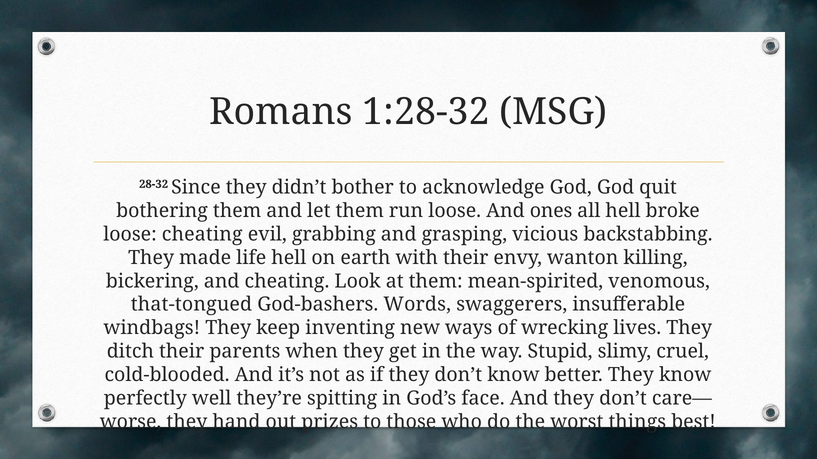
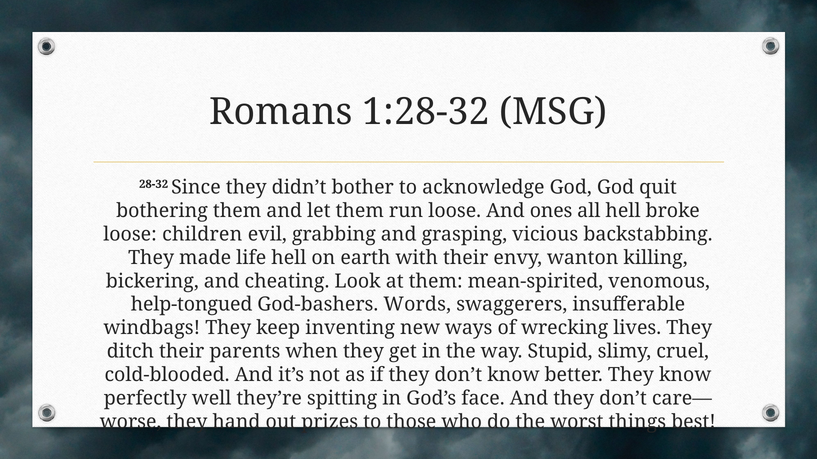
loose cheating: cheating -> children (202, 234)
that-tongued: that-tongued -> help-tongued (192, 305)
